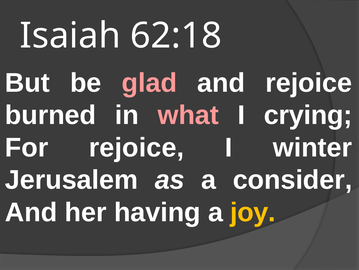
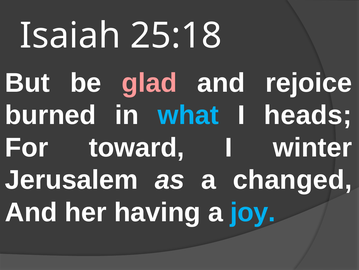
62:18: 62:18 -> 25:18 (176, 36)
what colour: pink -> light blue (188, 115)
crying: crying -> heads (308, 115)
For rejoice: rejoice -> toward (137, 147)
consider: consider -> changed (292, 180)
joy colour: yellow -> light blue (253, 212)
